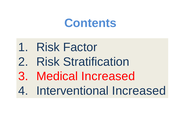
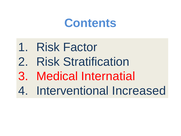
Medical Increased: Increased -> Internatial (108, 76)
